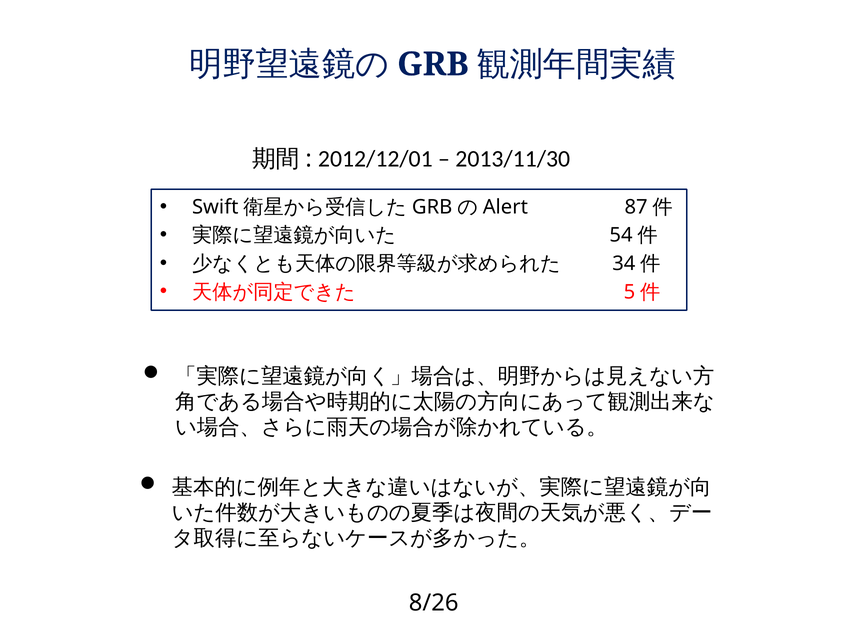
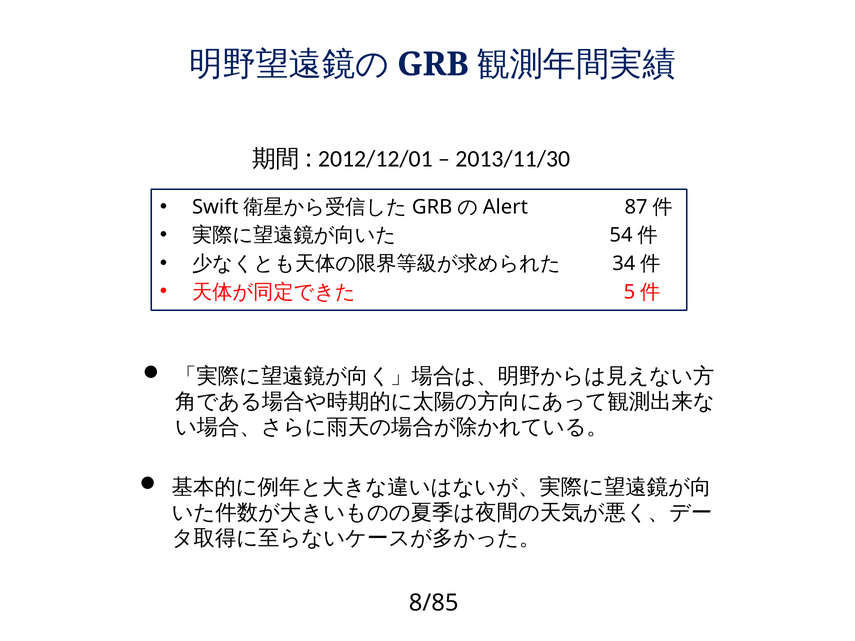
8/26: 8/26 -> 8/85 (434, 603)
